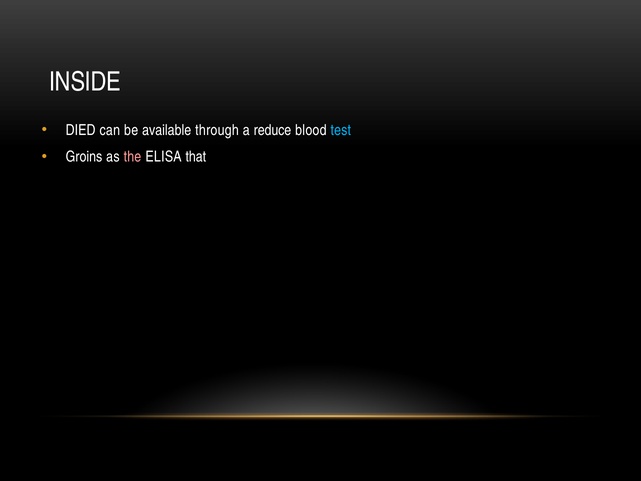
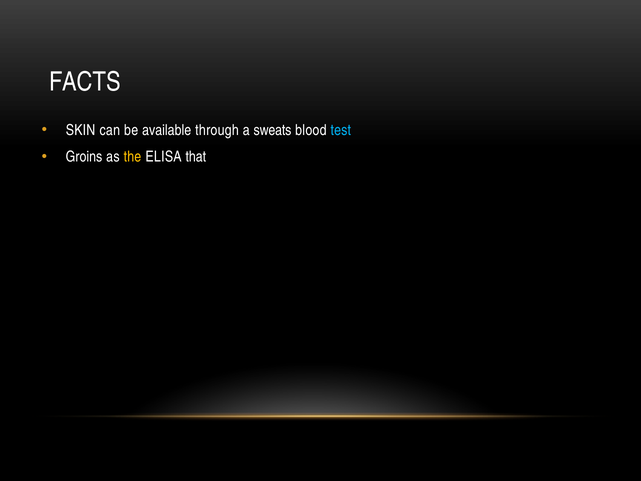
INSIDE: INSIDE -> FACTS (85, 82)
DIED: DIED -> SKIN (81, 130)
reduce: reduce -> sweats (273, 130)
the colour: pink -> yellow (132, 157)
